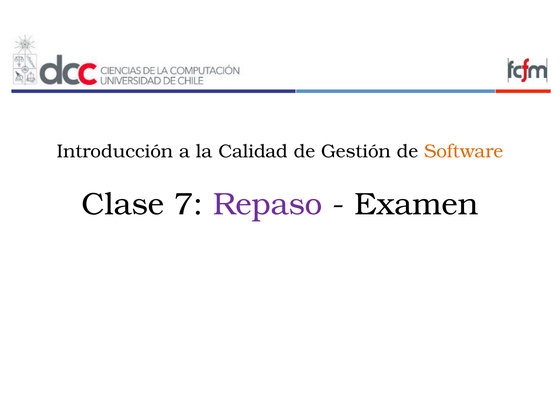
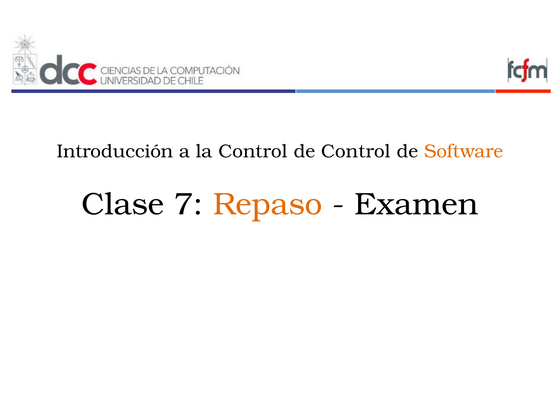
la Calidad: Calidad -> Control (253, 151)
de Gestión: Gestión -> Control (356, 151)
Repaso colour: purple -> orange (268, 204)
